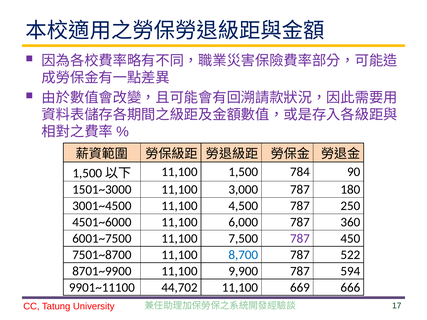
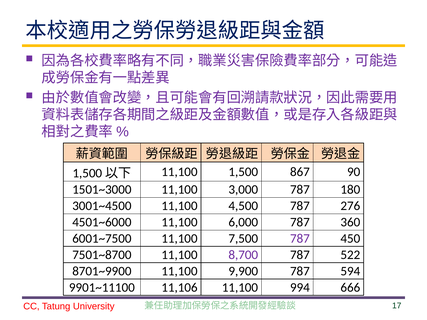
784: 784 -> 867 (300, 172)
250: 250 -> 276 (350, 206)
8,700 colour: blue -> purple (243, 255)
44,702: 44,702 -> 11,106 (179, 288)
669: 669 -> 994 (300, 288)
